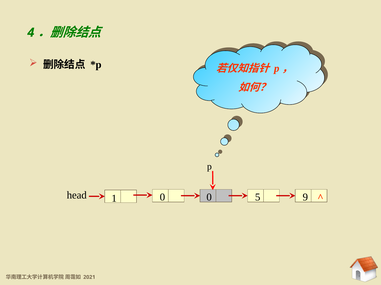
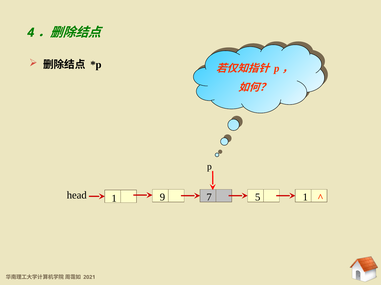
head 0: 0 -> 7 (209, 198)
5 9: 9 -> 1 (305, 198)
1 0: 0 -> 9 (162, 198)
